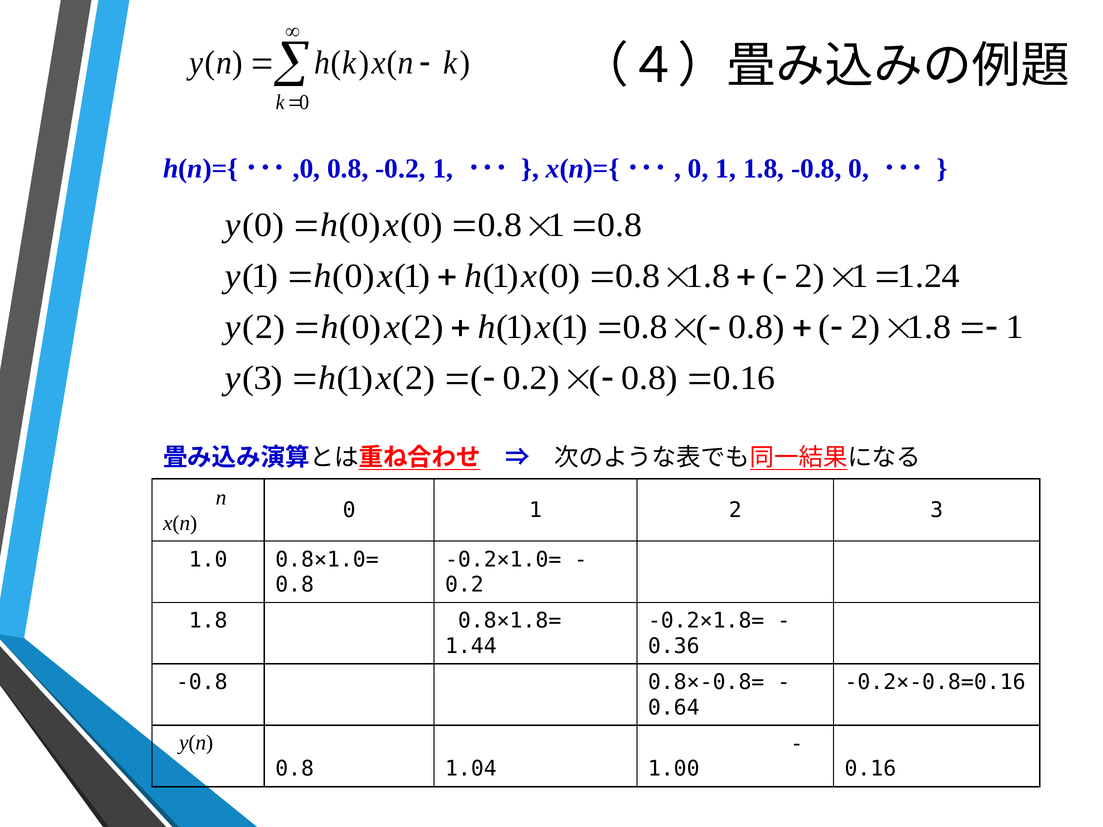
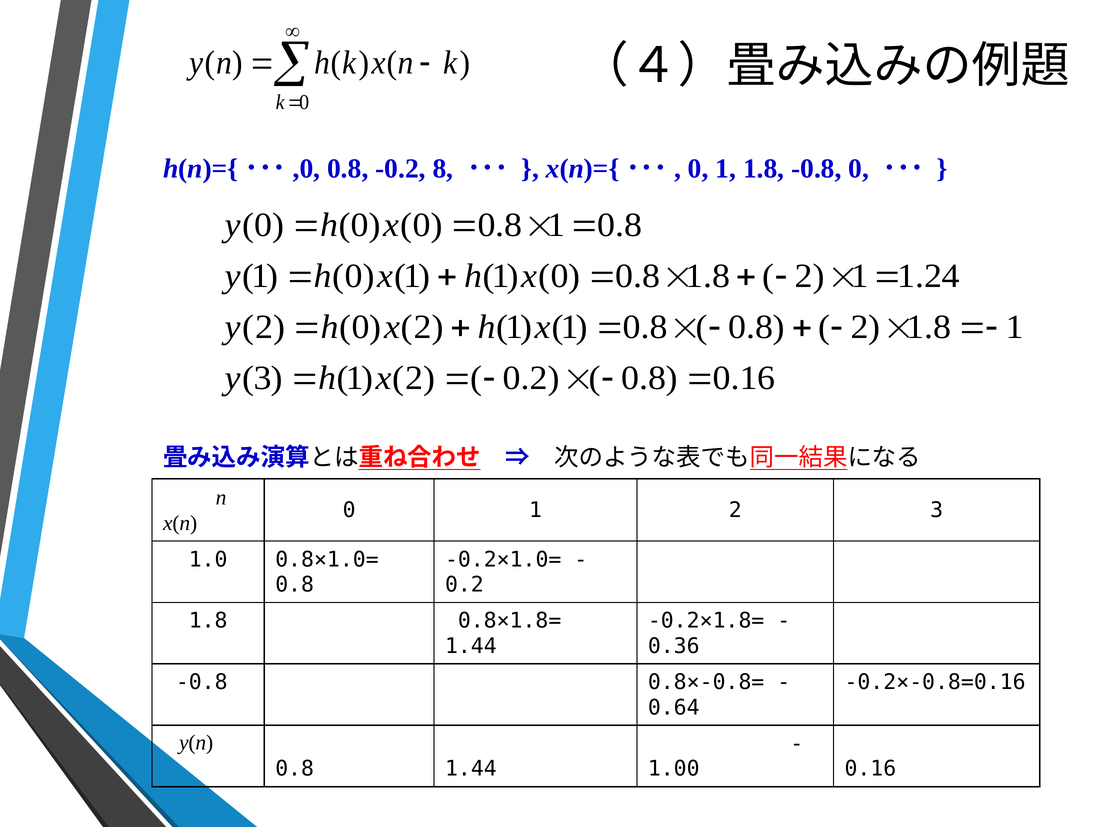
-0.2 1: 1 -> 8 (443, 169)
0.8 1.04: 1.04 -> 1.44 (471, 769)
